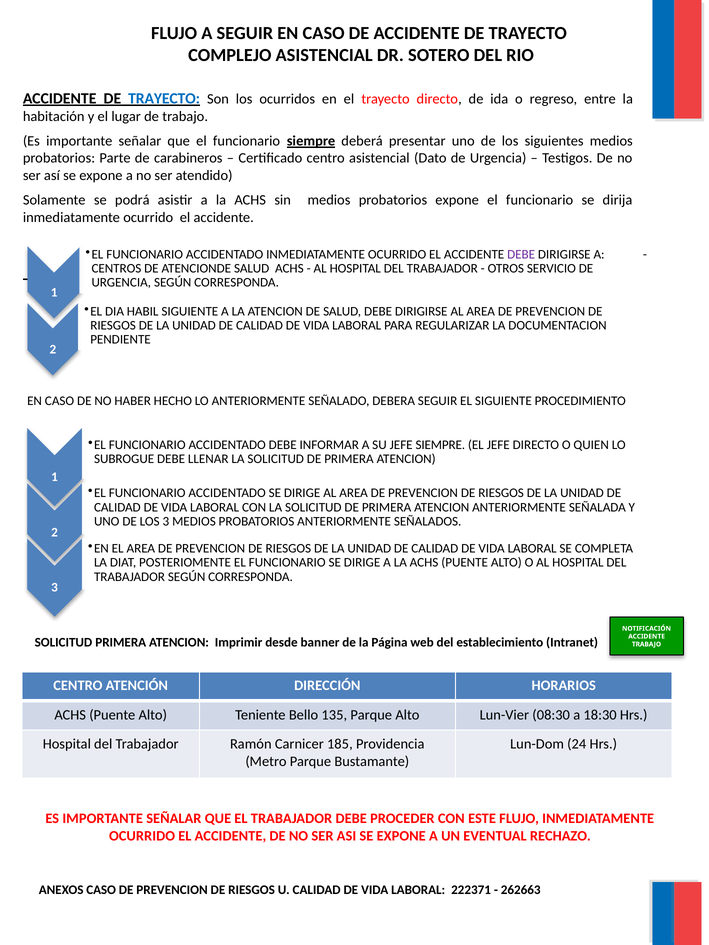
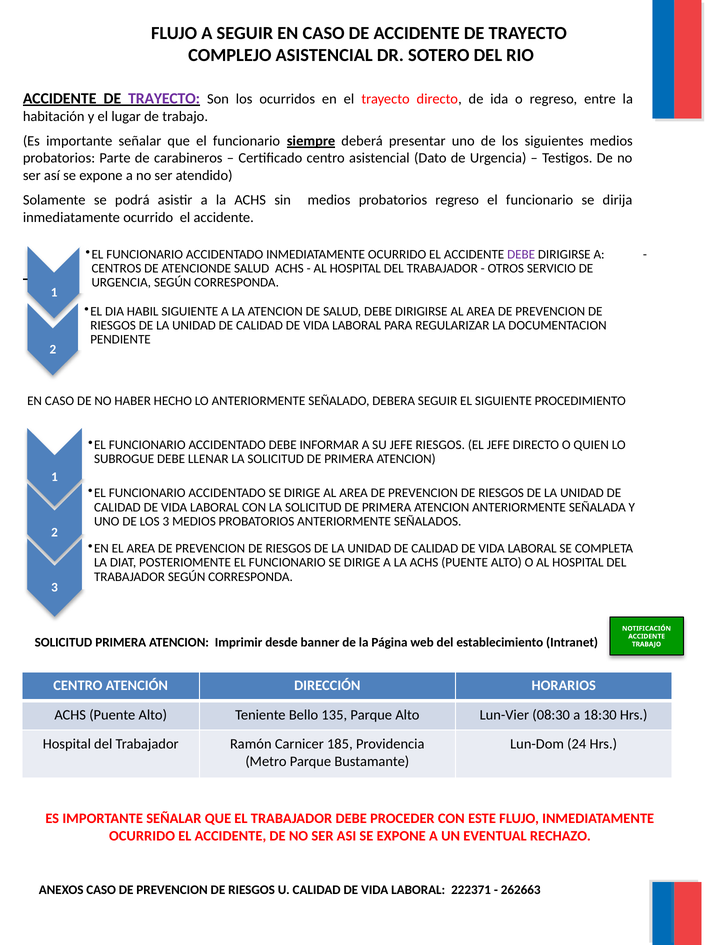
TRAYECTO colour: blue -> purple (164, 98)
probatorios expone: expone -> regreso (457, 200)
SIEMPRE: SIEMPRE -> RIESGOS (440, 445)
